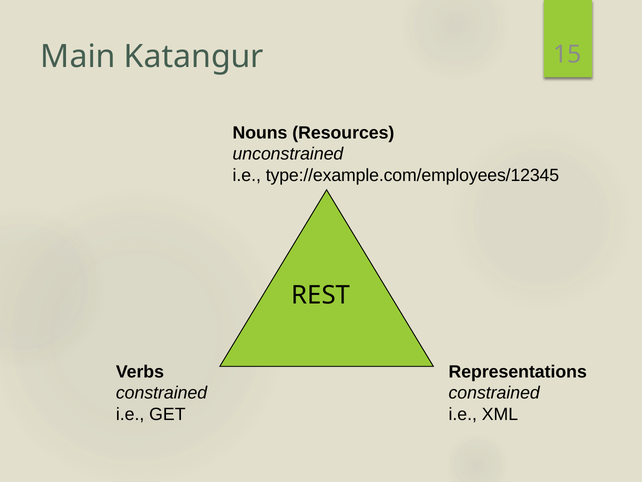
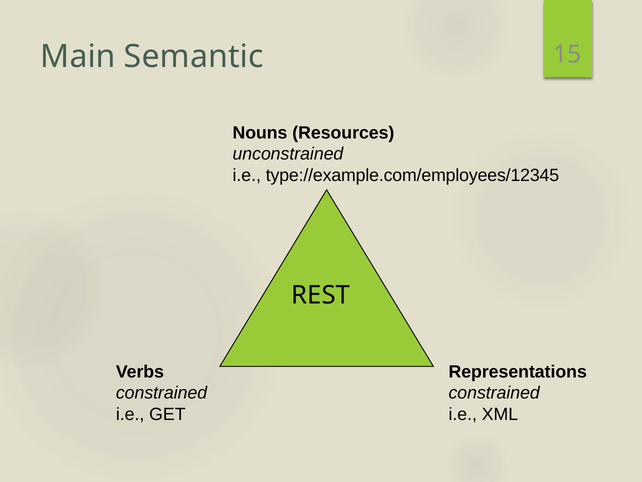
Katangur: Katangur -> Semantic (194, 57)
